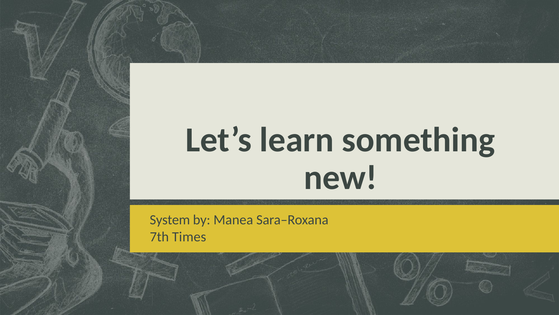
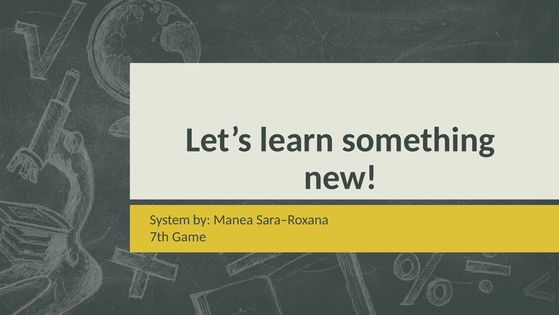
Times: Times -> Game (189, 236)
